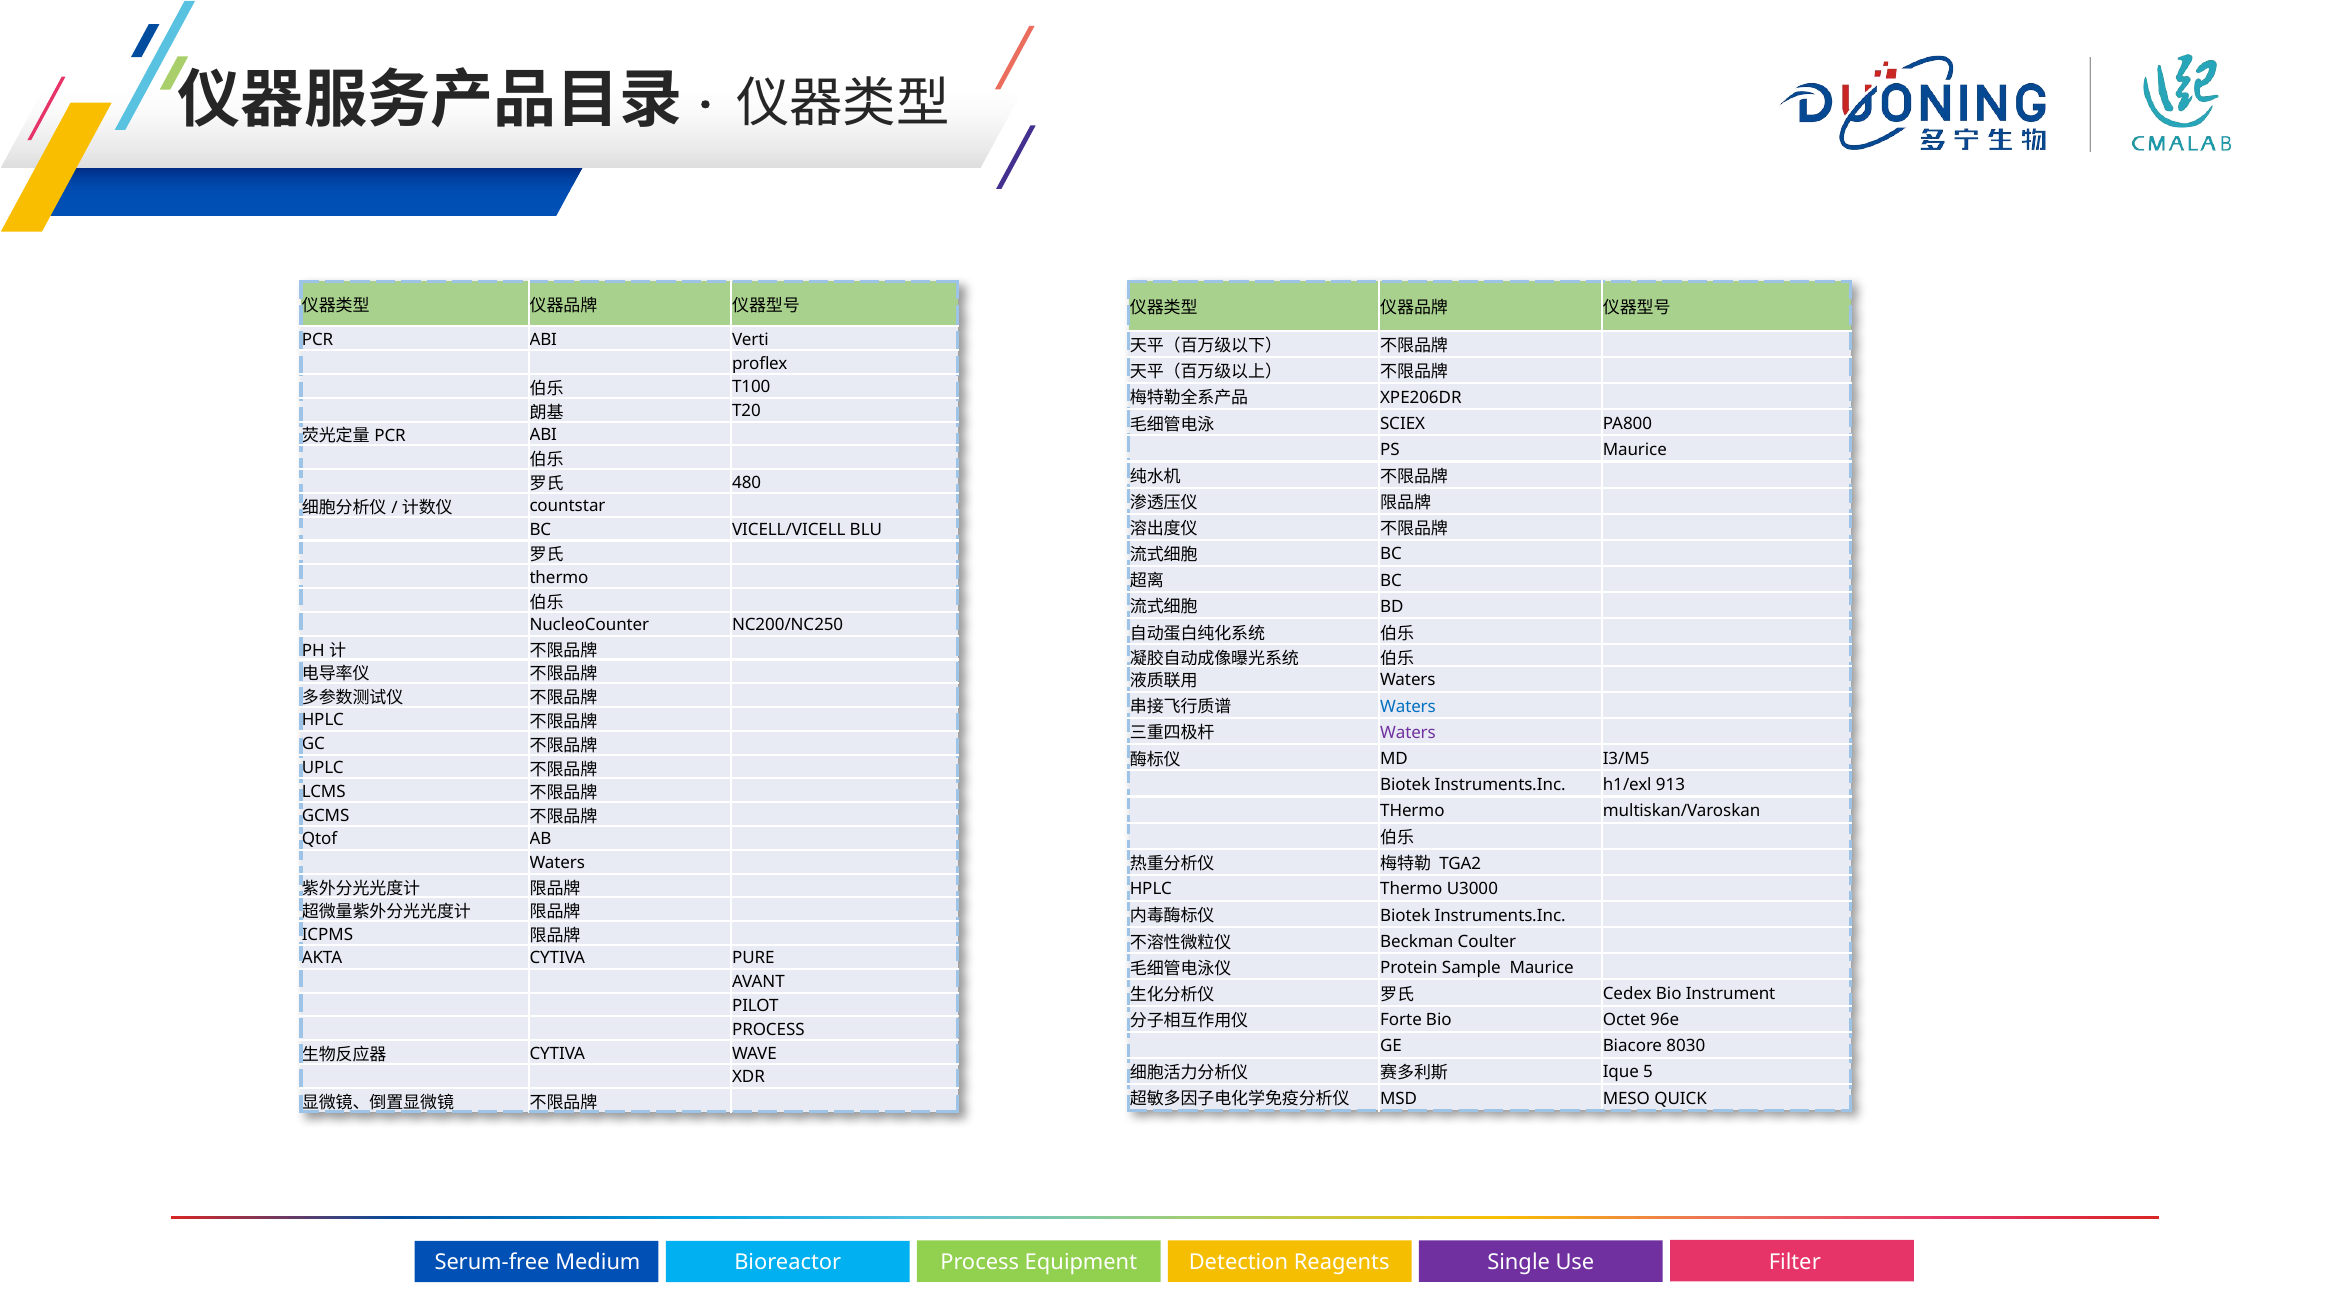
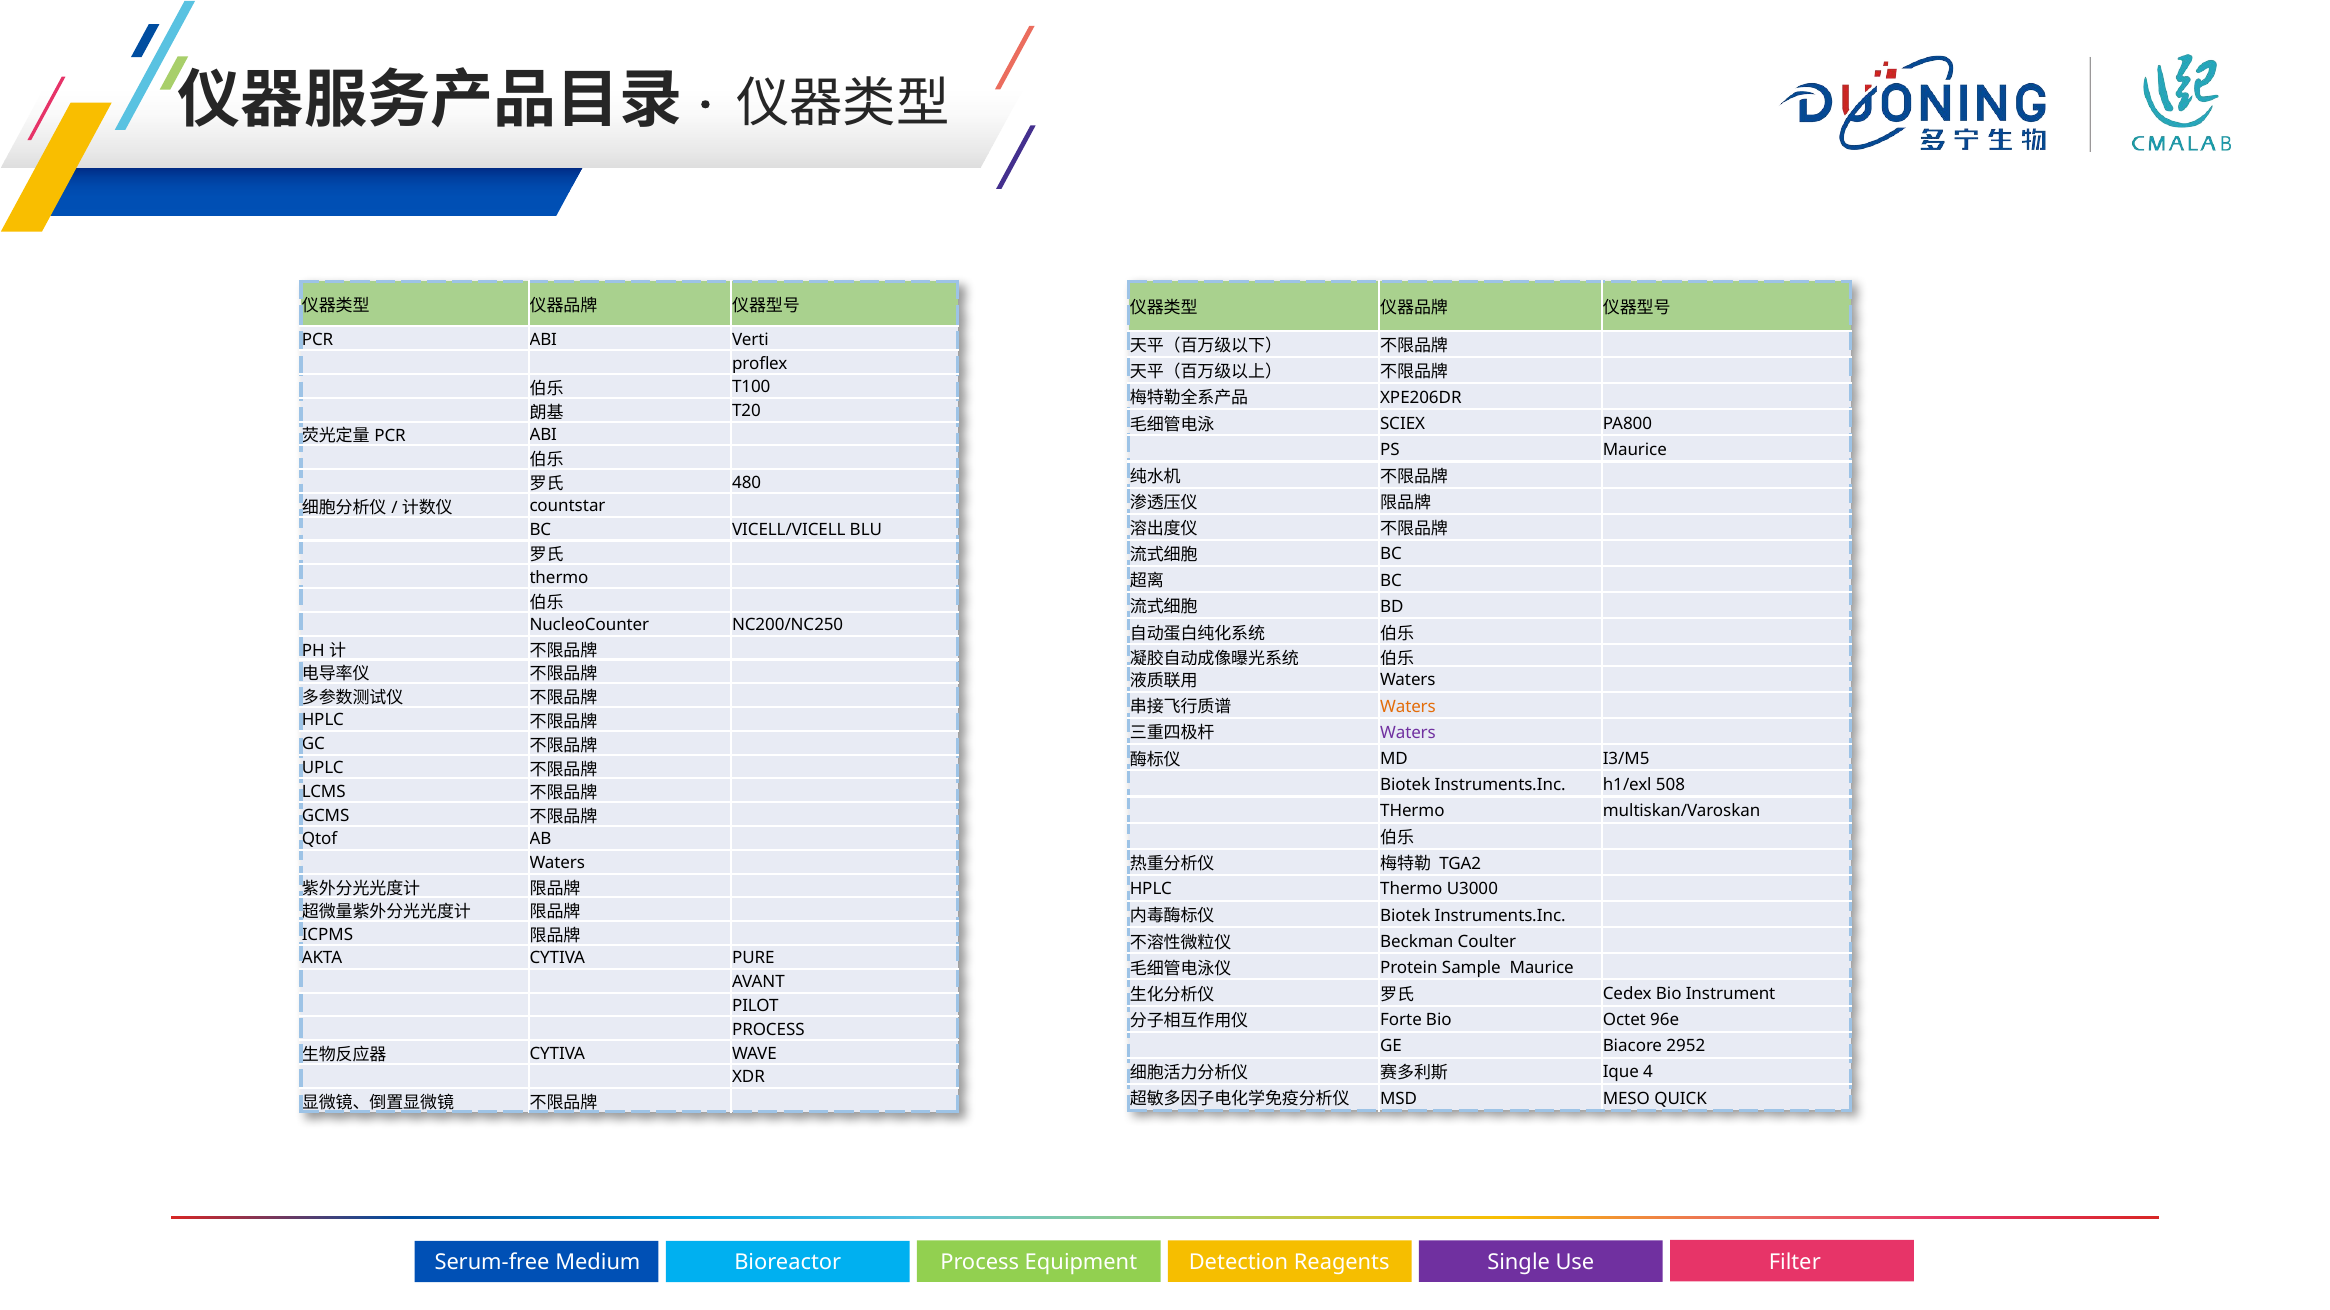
Waters colour: blue -> orange (1408, 707)
913: 913 -> 508 (1670, 785)
8030: 8030 -> 2952 (1686, 1047)
5: 5 -> 4 (1648, 1073)
